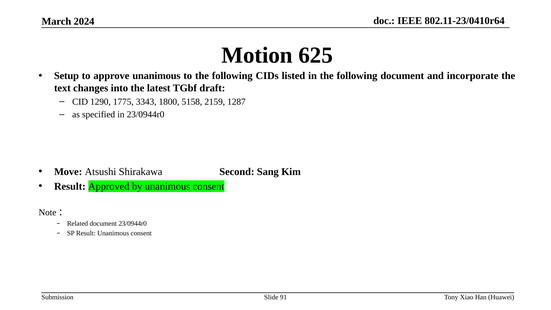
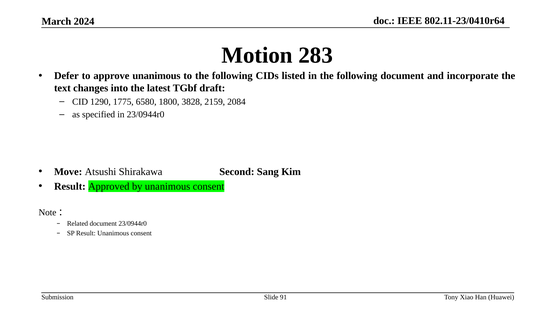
625: 625 -> 283 (316, 55)
Setup: Setup -> Defer (66, 76)
3343: 3343 -> 6580 (146, 102)
5158: 5158 -> 3828 (192, 102)
1287: 1287 -> 2084 (236, 102)
